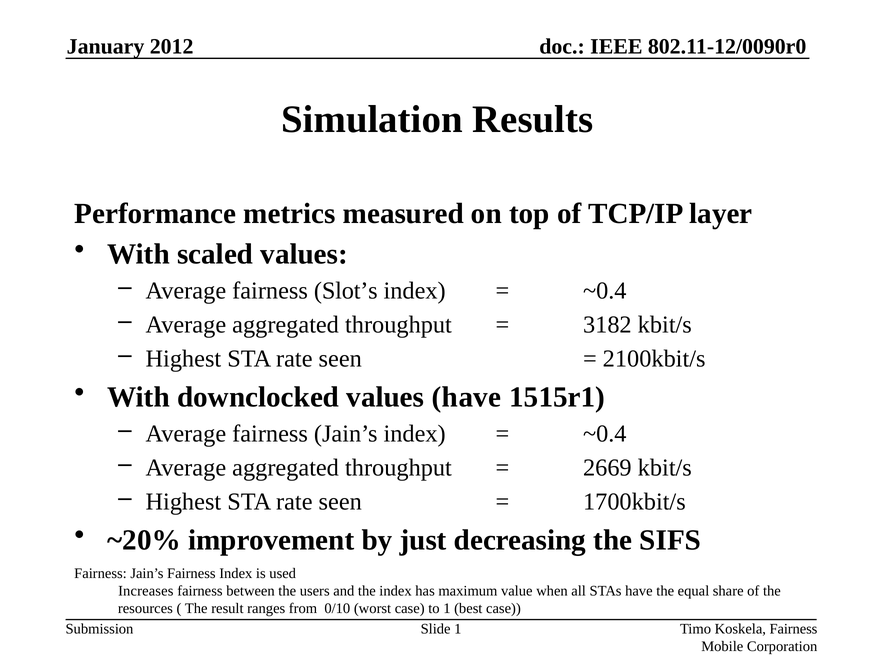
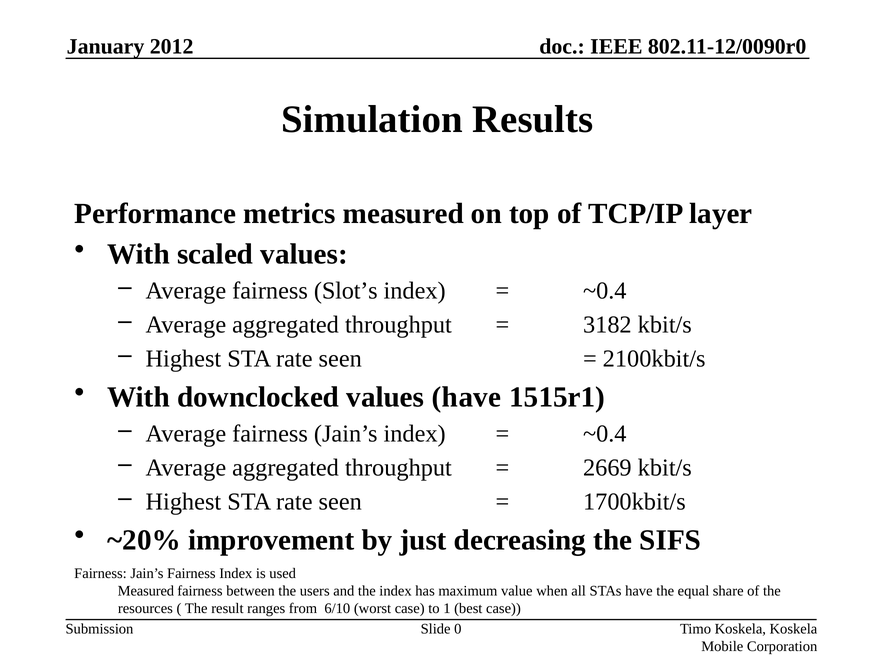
Increases: Increases -> Measured (146, 591)
0/10: 0/10 -> 6/10 (337, 609)
Slide 1: 1 -> 0 (458, 629)
Koskela Fairness: Fairness -> Koskela (793, 629)
